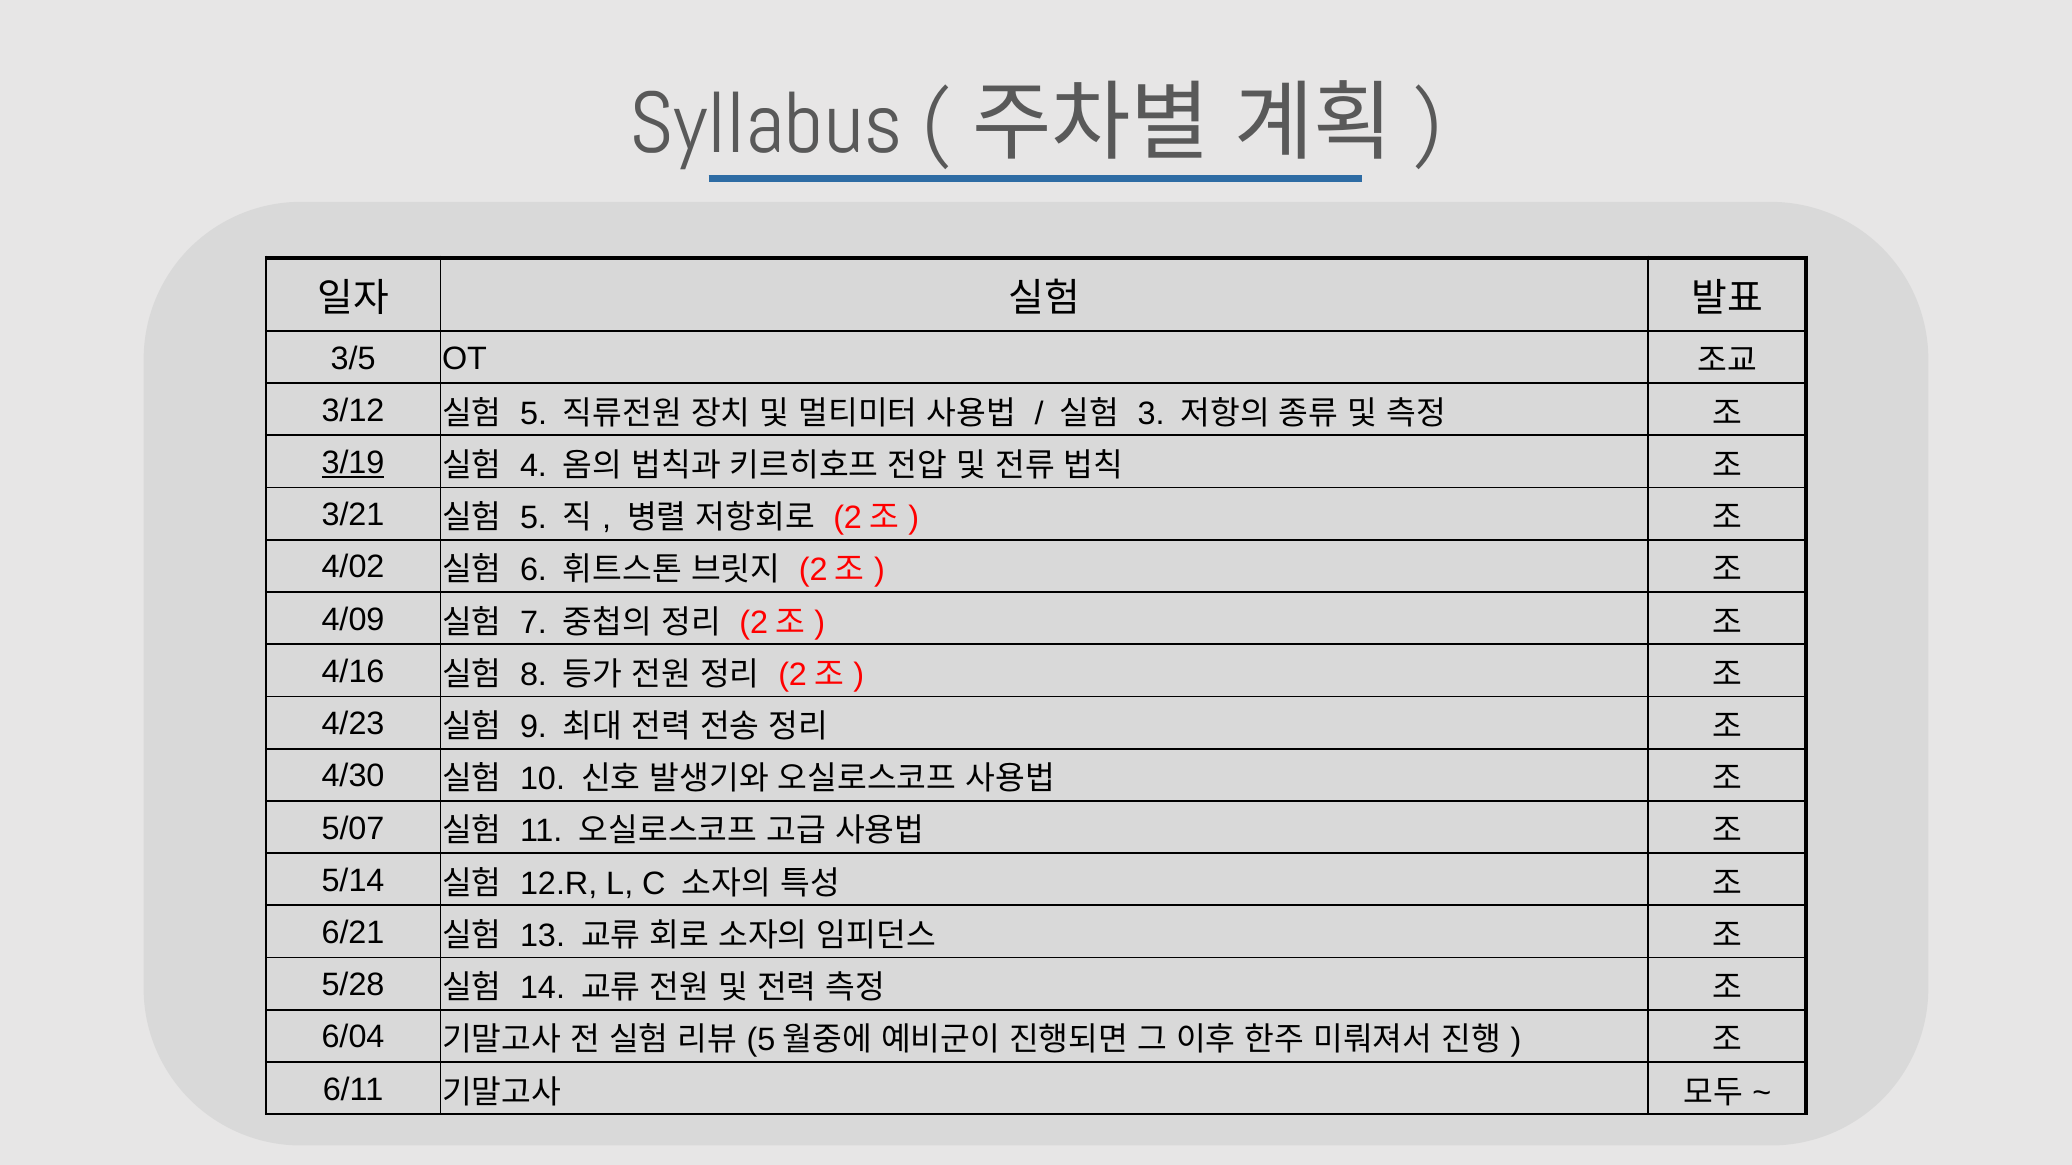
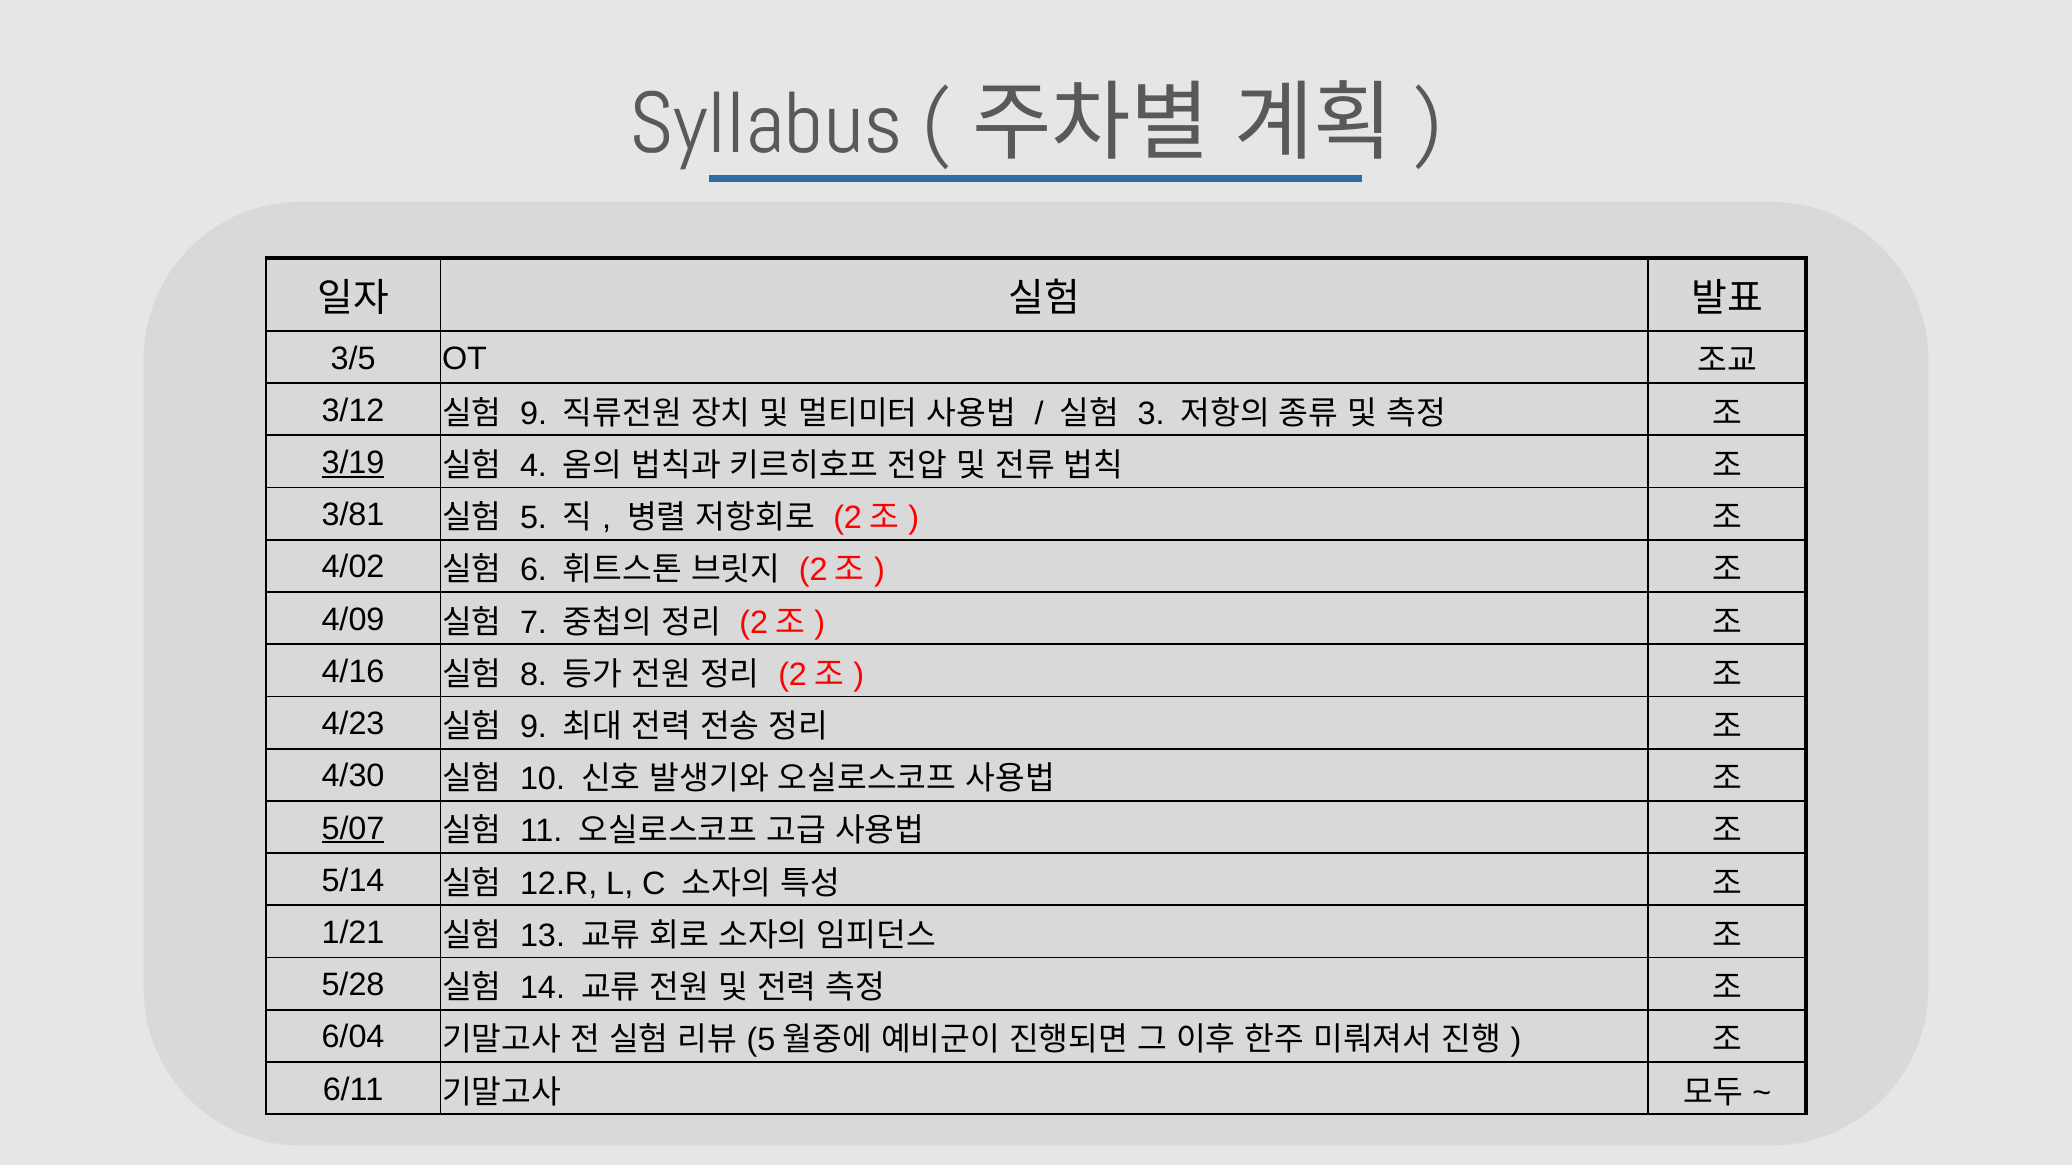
5: 5 -> 9 (534, 414)
3/21: 3/21 -> 3/81 (353, 515)
5/07 underline: none -> present (353, 829)
6/21: 6/21 -> 1/21 (353, 933)
